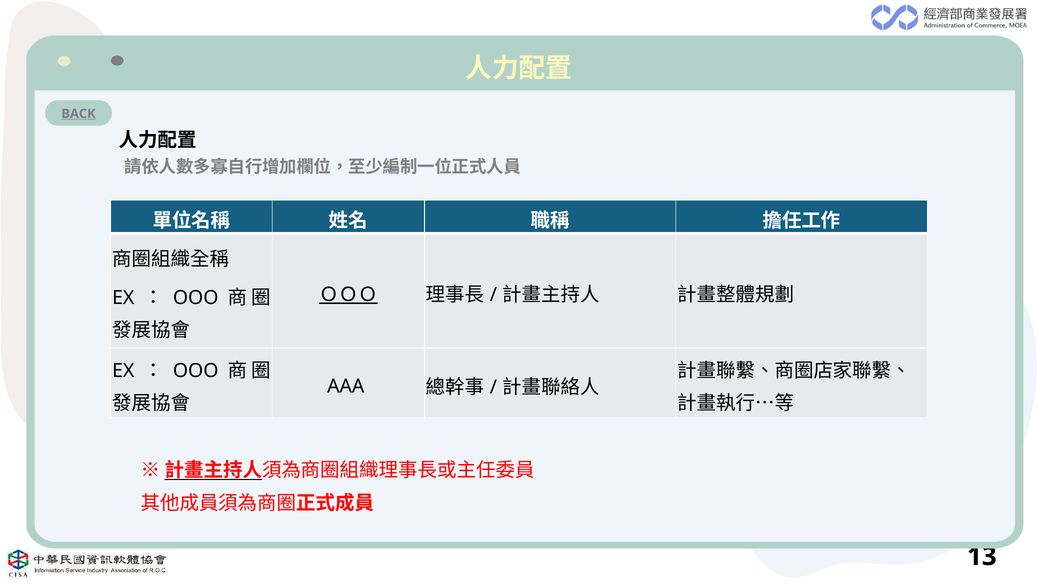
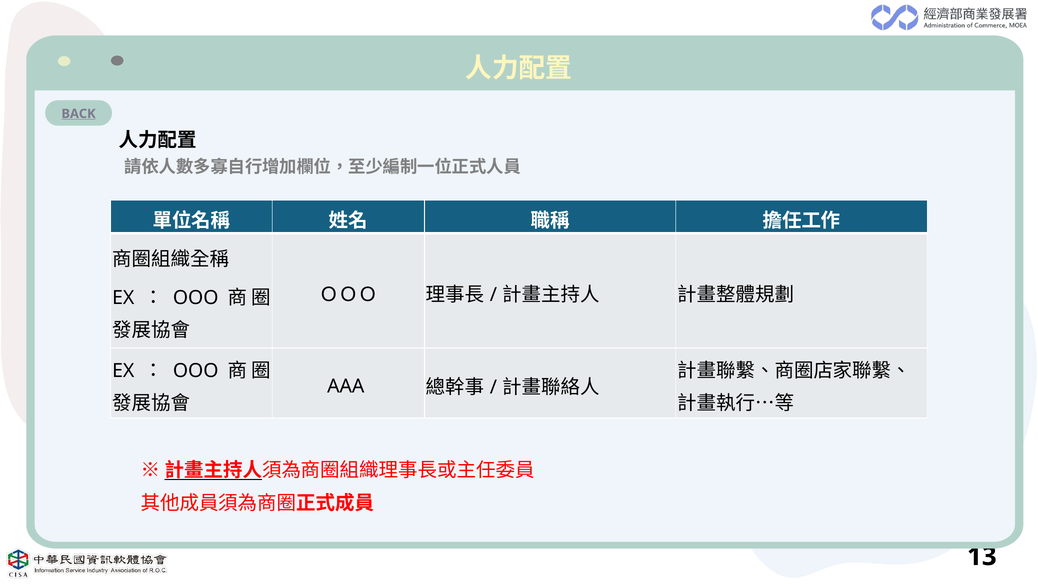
ＯＯＯ underline: present -> none (348, 295)
